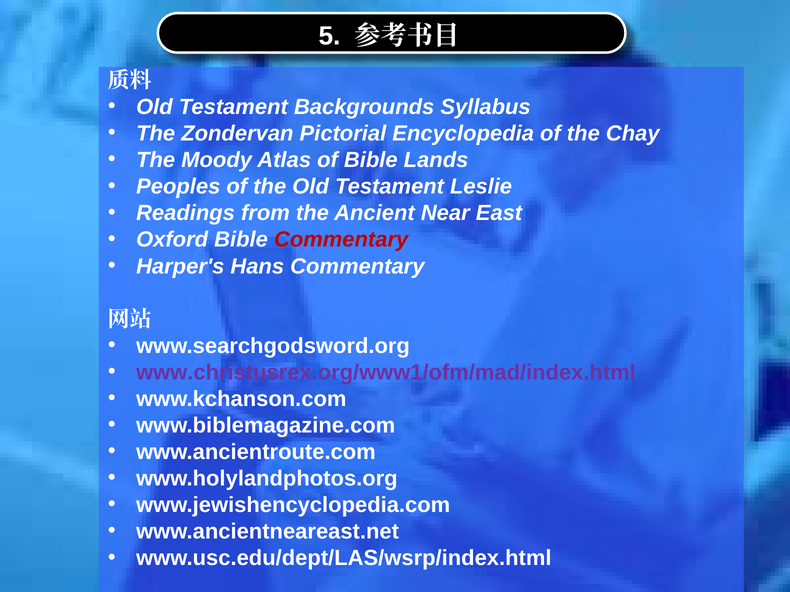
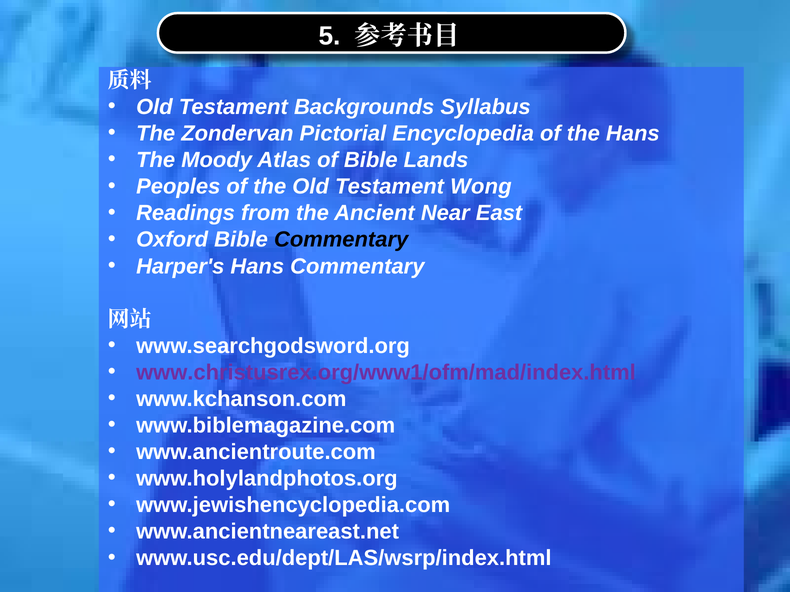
the Chay: Chay -> Hans (633, 134)
Leslie: Leslie -> Wong (481, 187)
Commentary colour: red -> black (341, 240)
